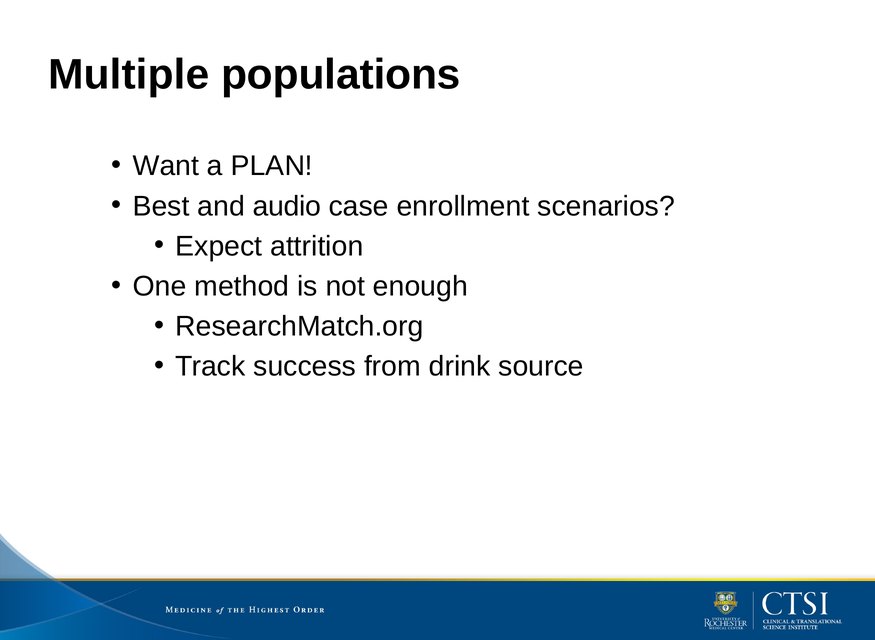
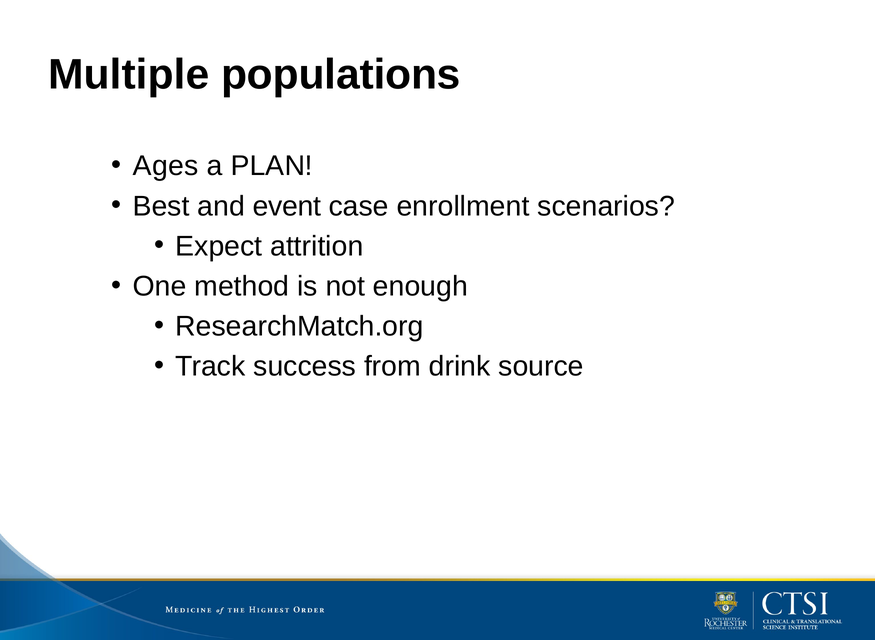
Want: Want -> Ages (166, 166)
audio: audio -> event (287, 206)
